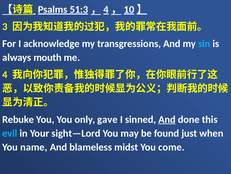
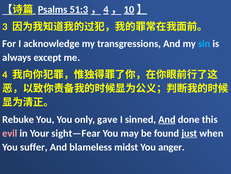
mouth: mouth -> except (48, 57)
evil colour: light blue -> pink (10, 133)
sight—Lord: sight—Lord -> sight—Fear (76, 133)
just underline: none -> present (189, 133)
name: name -> suffer (34, 147)
come: come -> anger (171, 147)
